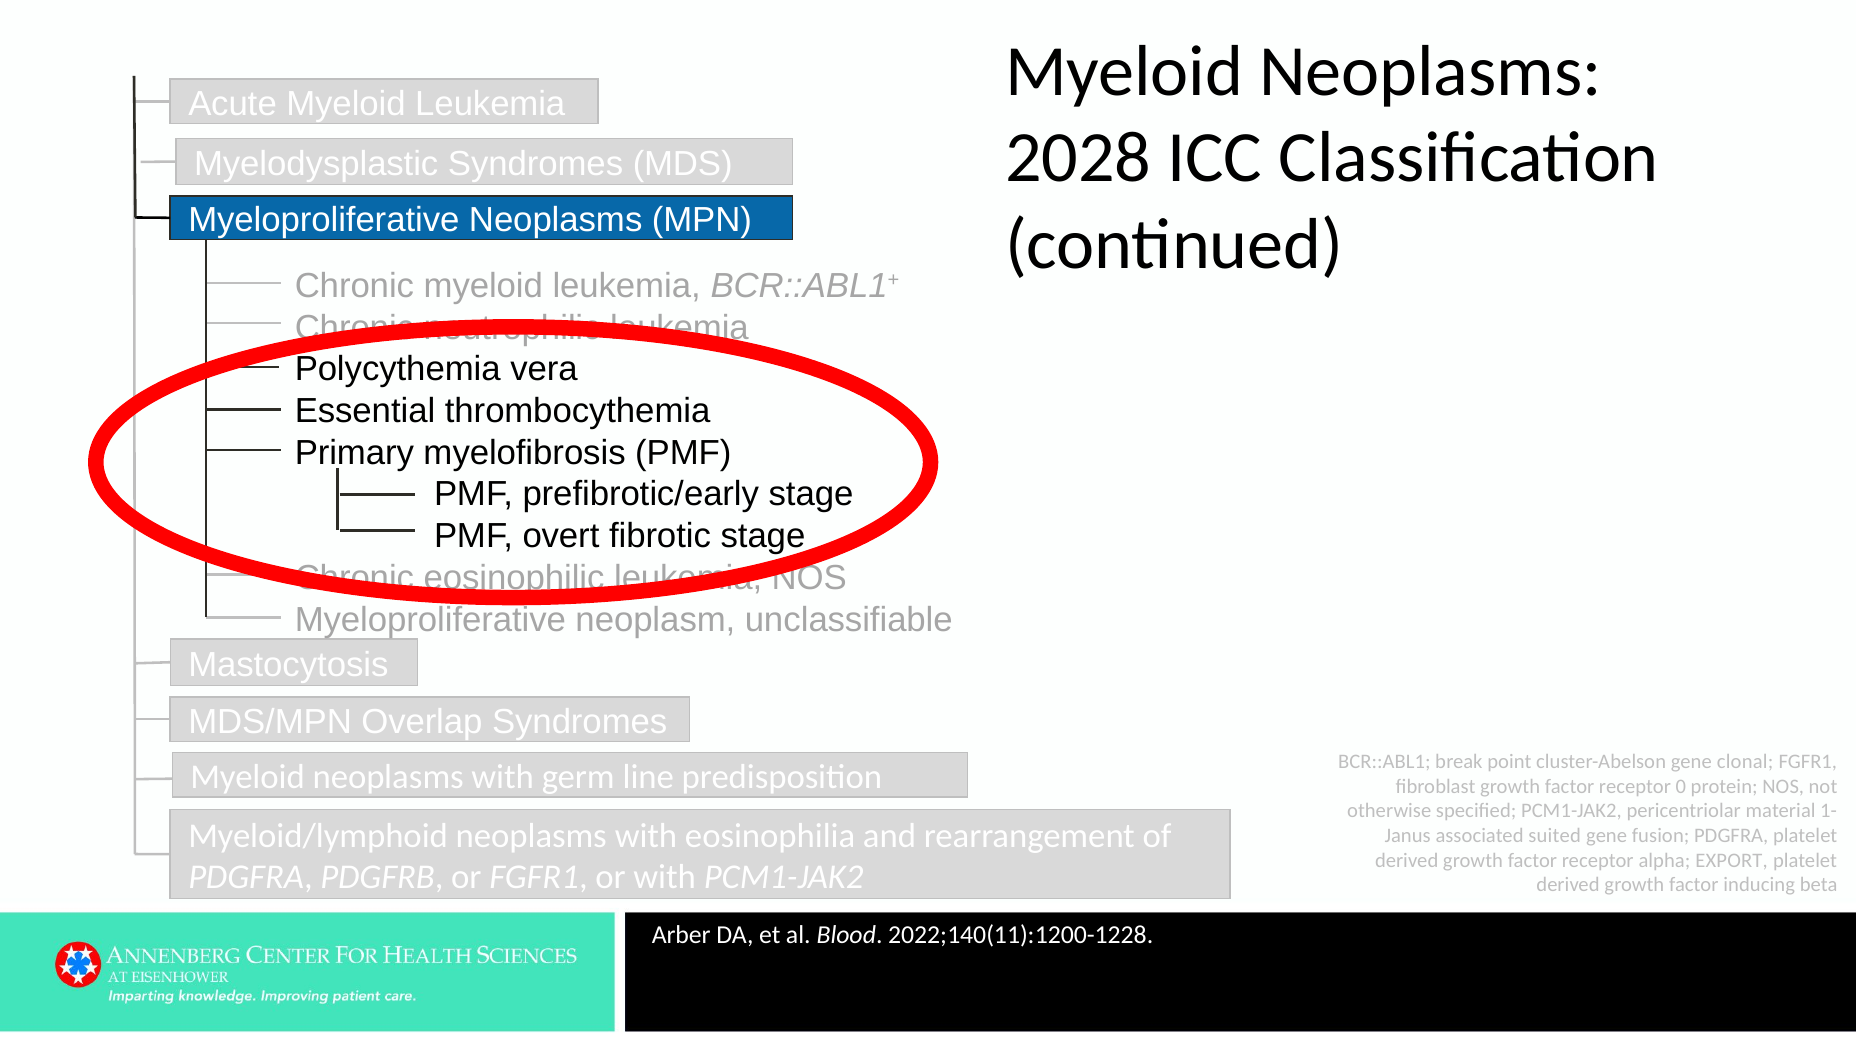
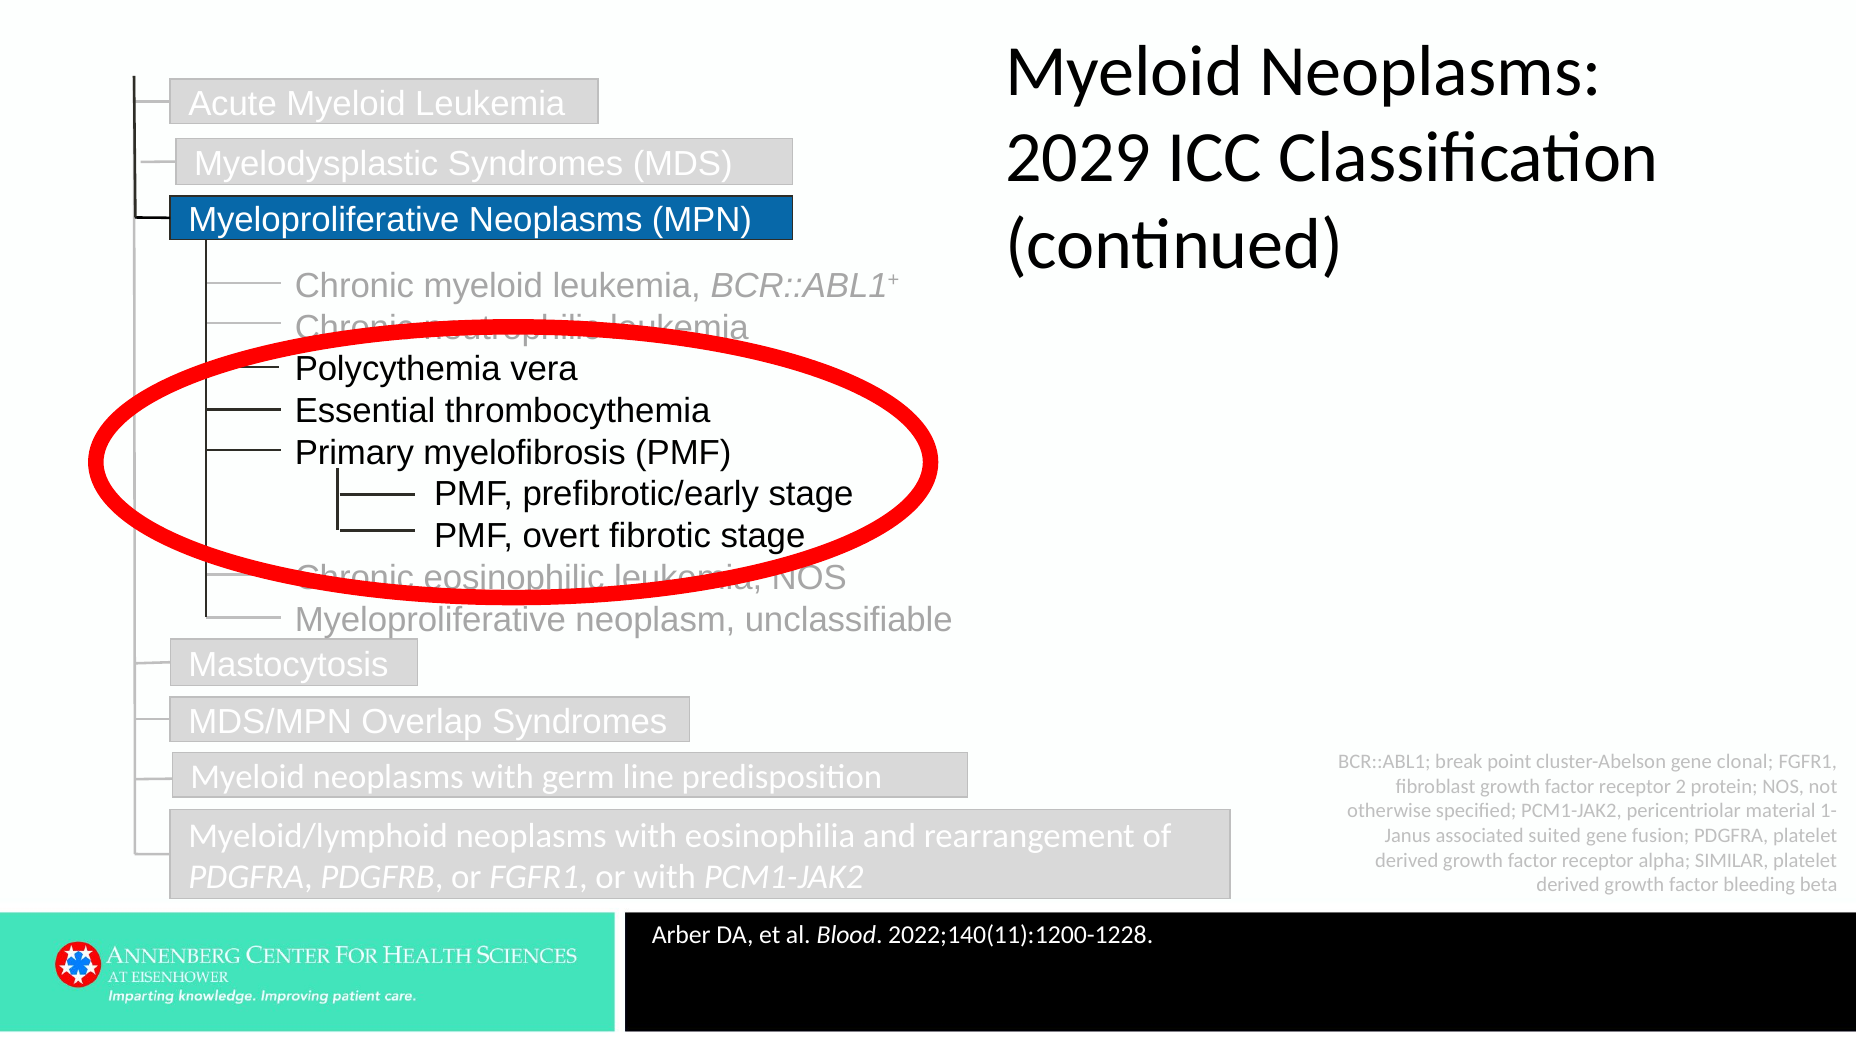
2028: 2028 -> 2029 (1078, 158)
0: 0 -> 2 (1681, 786)
EXPORT: EXPORT -> SIMILAR (1732, 860)
inducing: inducing -> bleeding (1759, 885)
